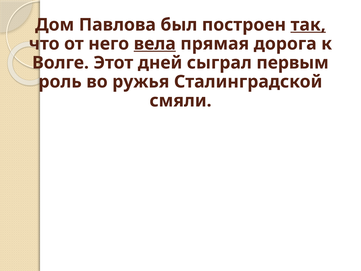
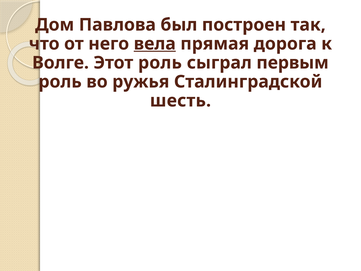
так underline: present -> none (308, 25)
Этот дней: дней -> роль (160, 63)
смяли: смяли -> шесть (180, 101)
